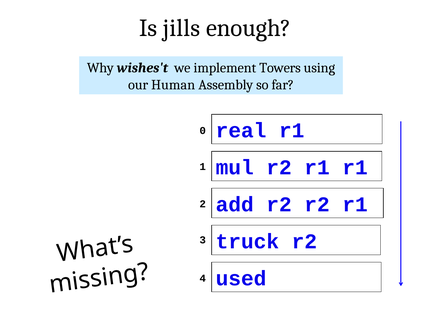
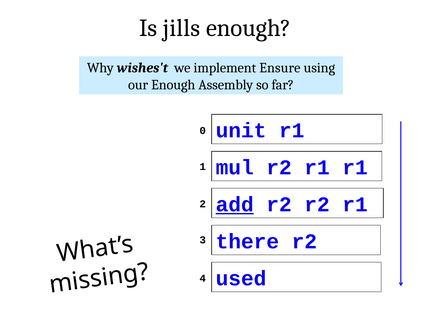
Towers: Towers -> Ensure (280, 68)
our Human: Human -> Enough (173, 85)
real: real -> unit (241, 130)
add underline: none -> present (235, 204)
truck: truck -> there (247, 241)
